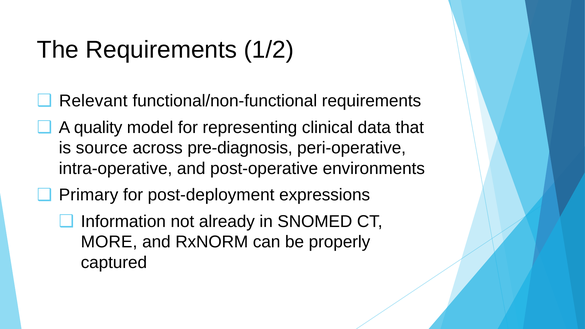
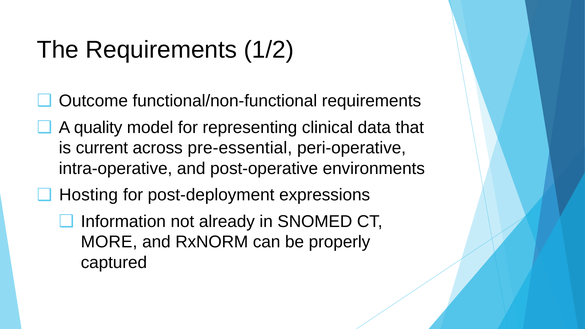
Relevant: Relevant -> Outcome (93, 101)
source: source -> current (102, 148)
pre-diagnosis: pre-diagnosis -> pre-essential (240, 148)
Primary: Primary -> Hosting (89, 195)
